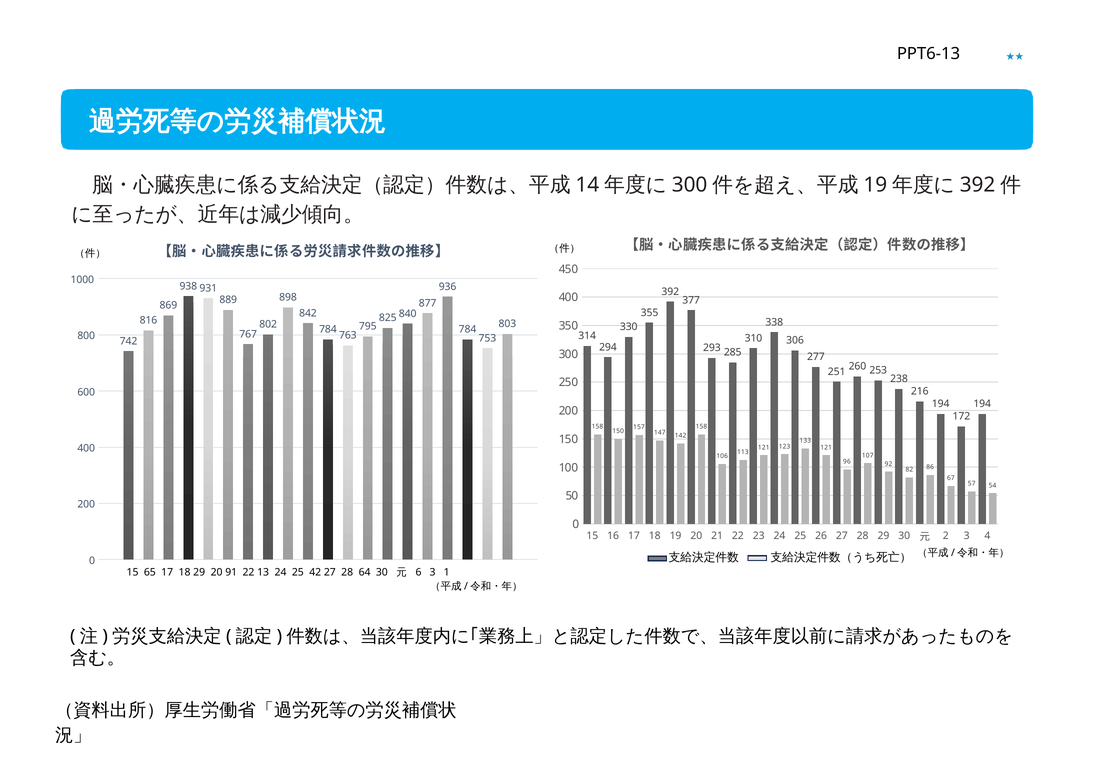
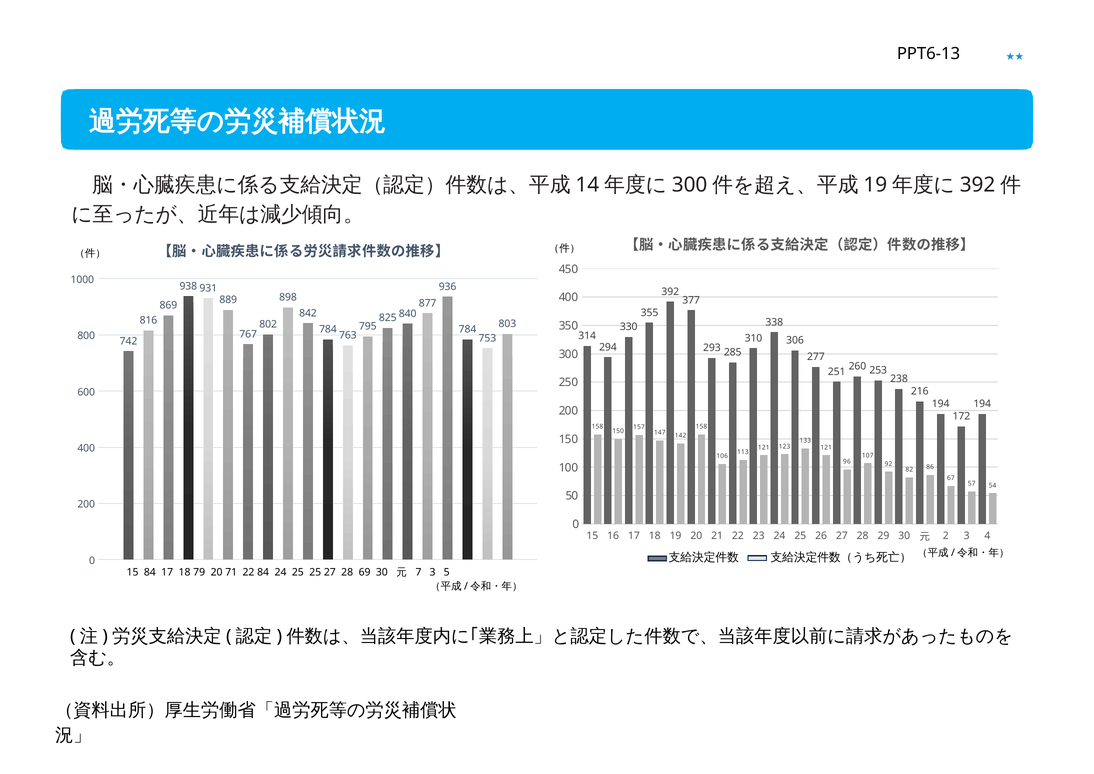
15 65: 65 -> 84 (150, 572)
18 29: 29 -> 79 (199, 572)
91: 91 -> 71 (231, 572)
22 13: 13 -> 84 (263, 572)
25 42: 42 -> 25 (315, 572)
64: 64 -> 69 (365, 572)
6: 6 -> 7 (418, 572)
1: 1 -> 5 (447, 572)
